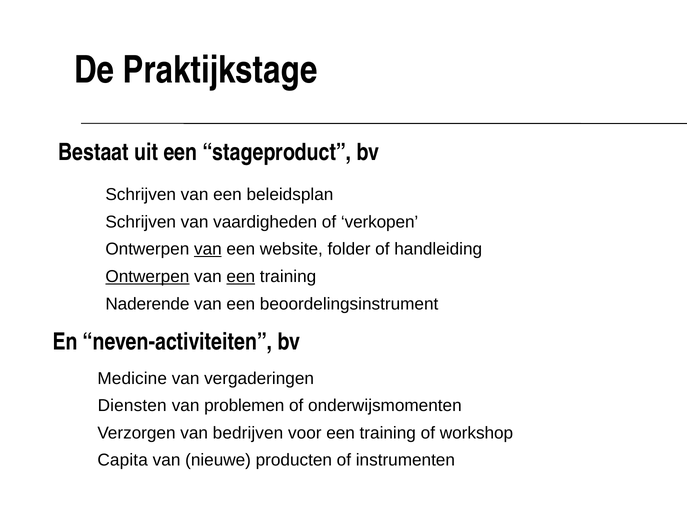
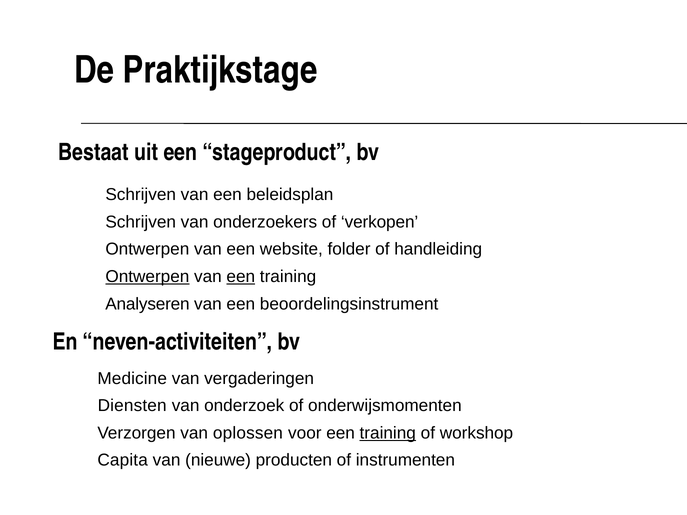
vaardigheden: vaardigheden -> onderzoekers (265, 222)
van underline: present -> none (208, 249)
Naderende: Naderende -> Analyseren (147, 304)
problemen: problemen -> onderzoek (244, 406)
bedrijven: bedrijven -> oplossen (248, 433)
training underline: none -> present (388, 433)
